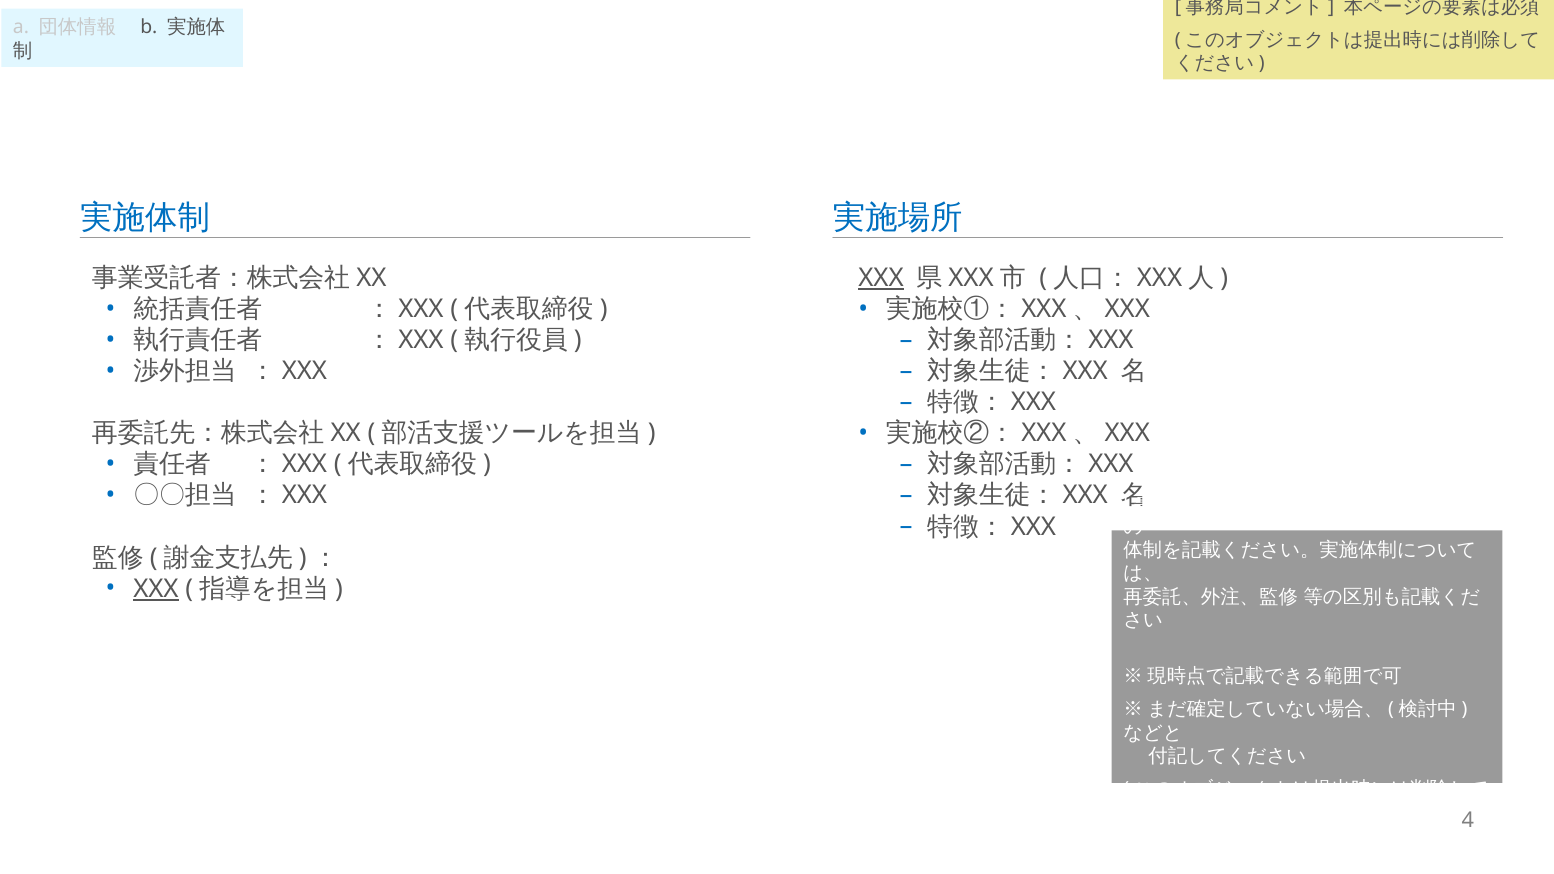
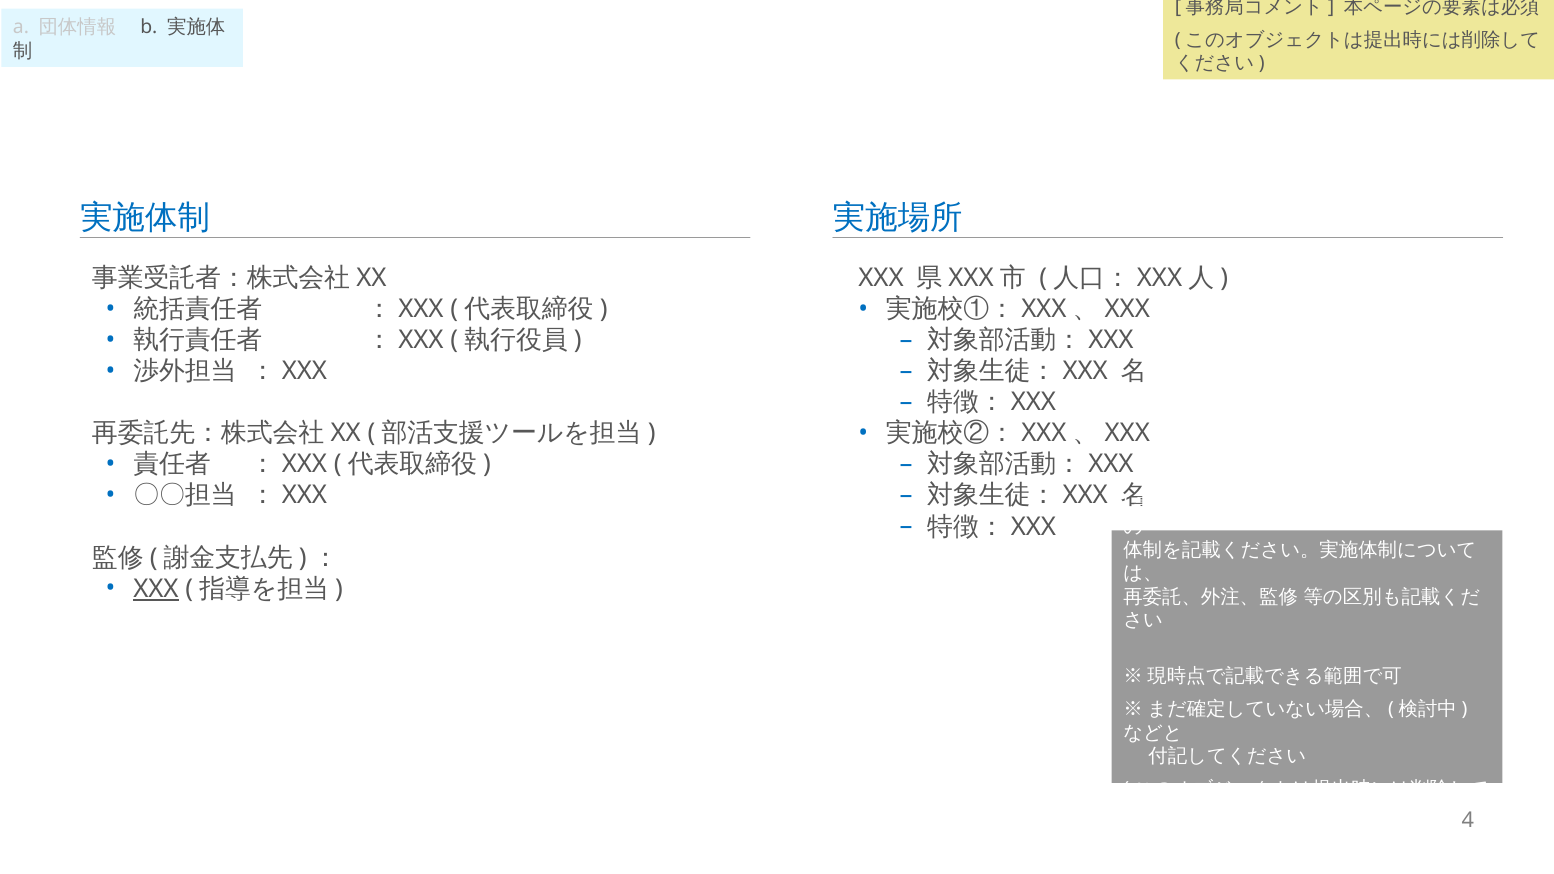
XXX underline: present -> none (881, 278)
